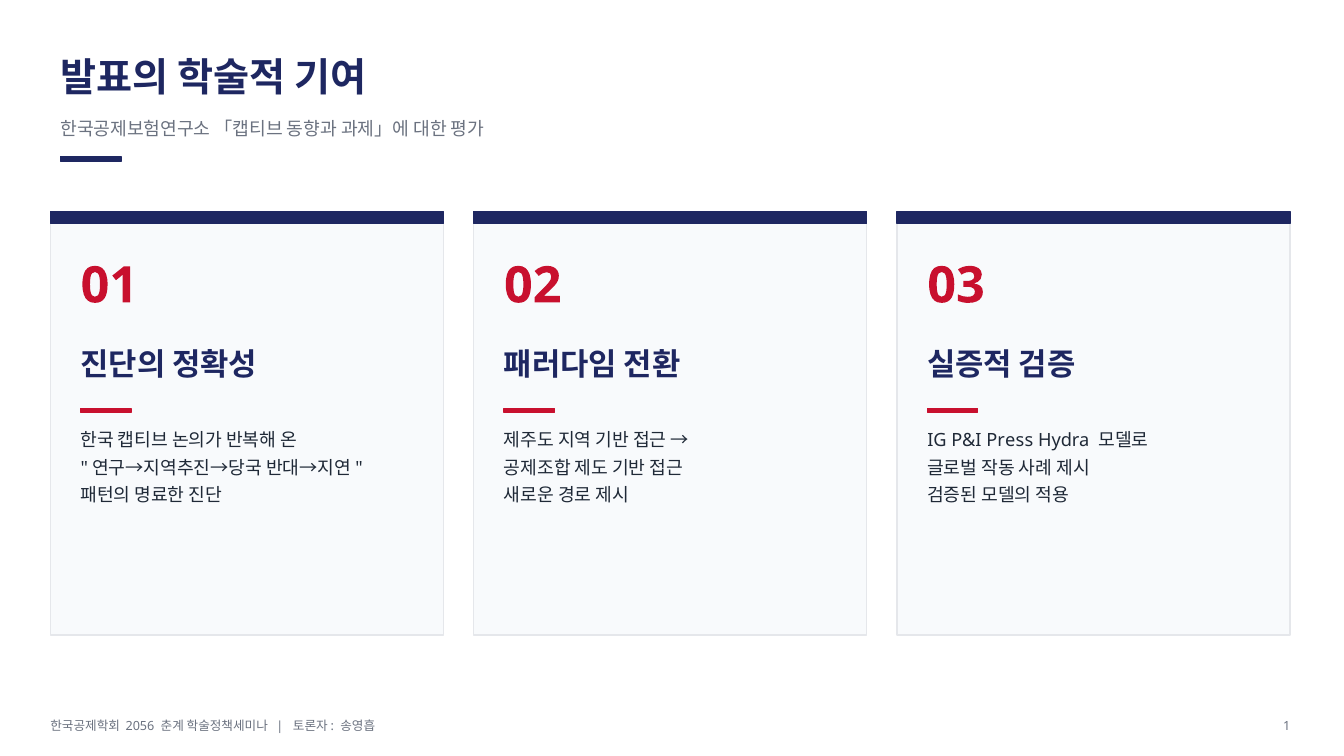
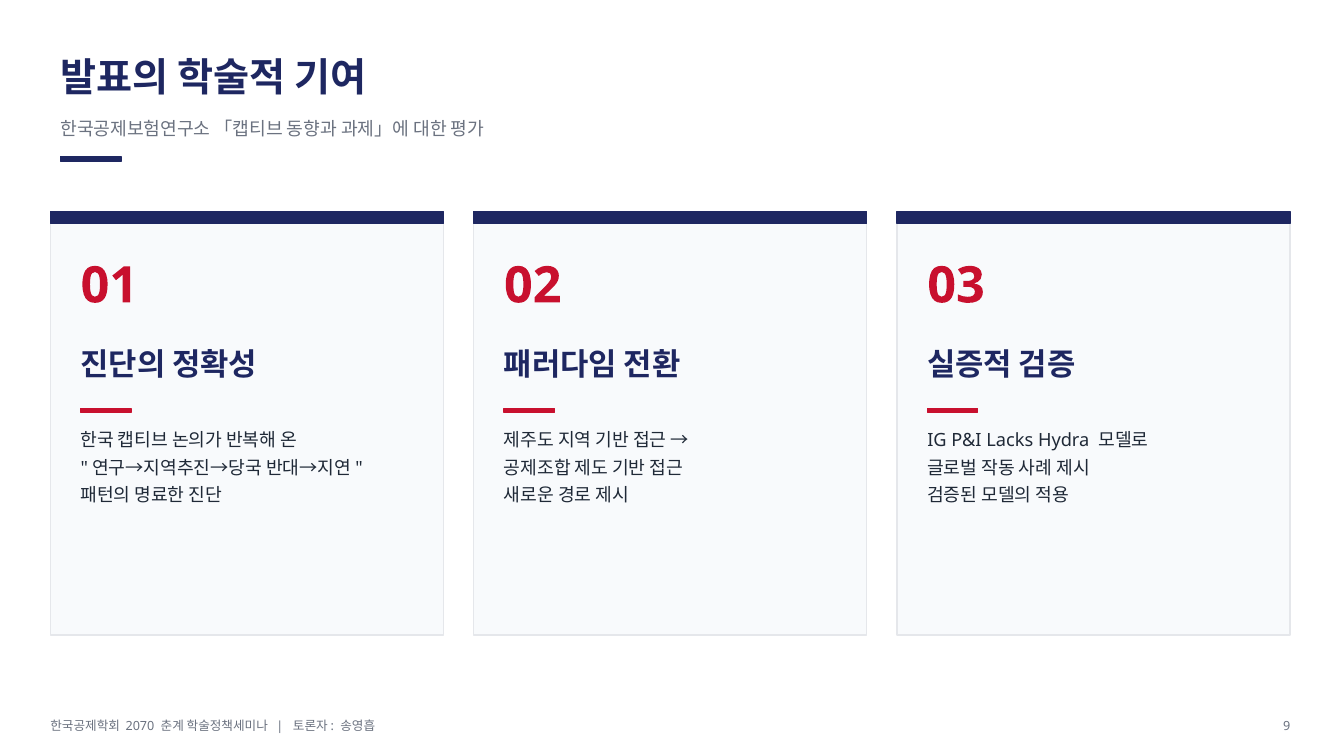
Press: Press -> Lacks (1010, 441)
2056: 2056 -> 2070 (140, 727)
1: 1 -> 9 (1287, 727)
